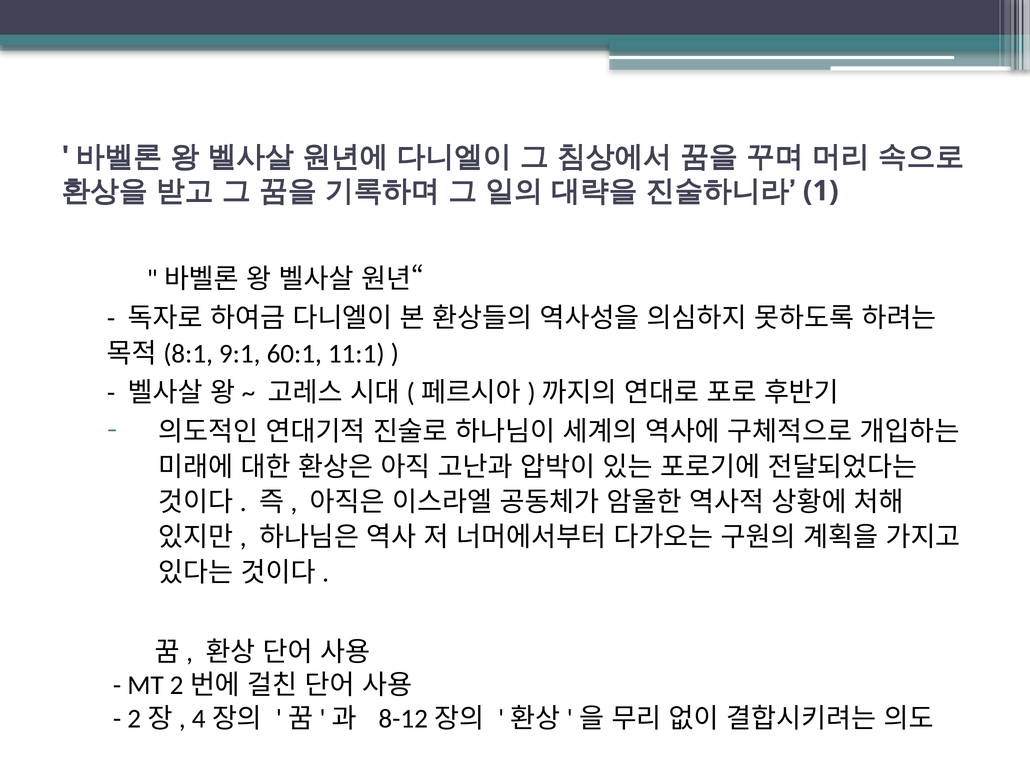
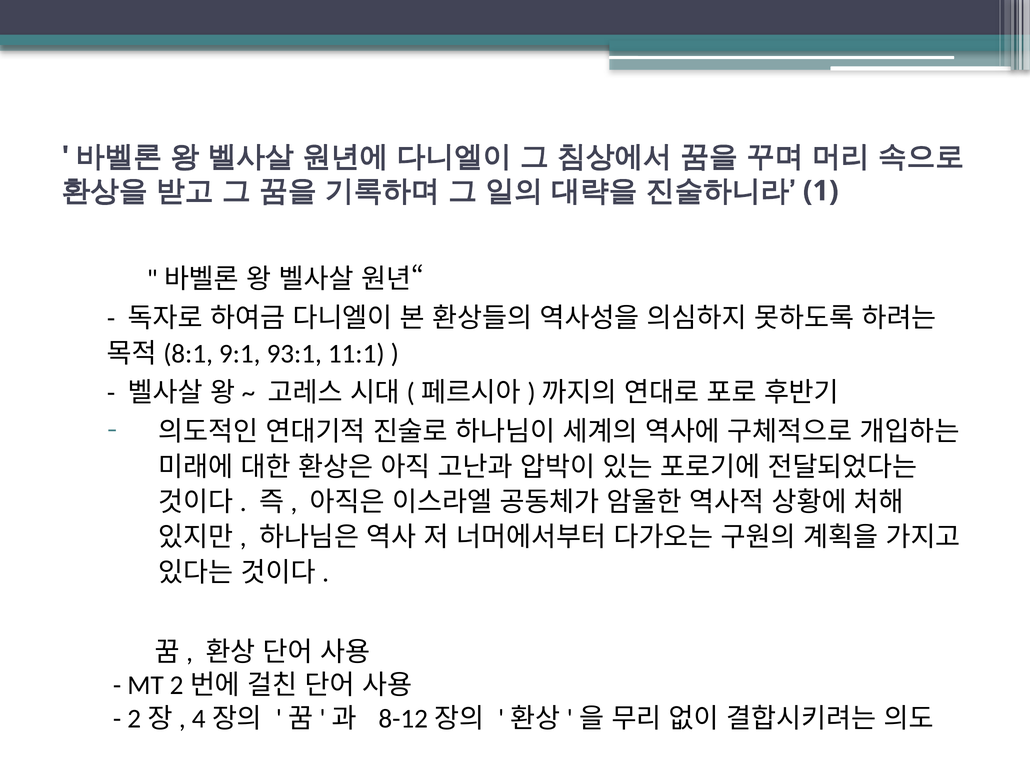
60:1: 60:1 -> 93:1 (294, 353)
